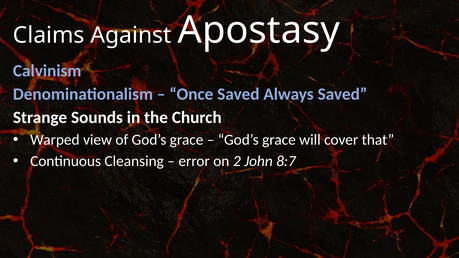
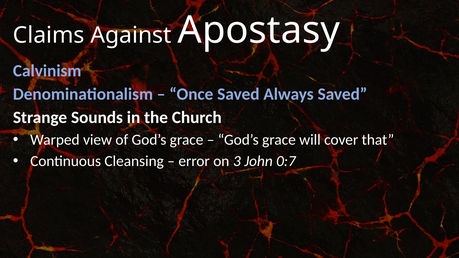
2: 2 -> 3 (237, 161)
8:7: 8:7 -> 0:7 (286, 161)
